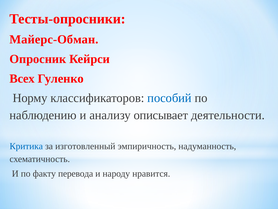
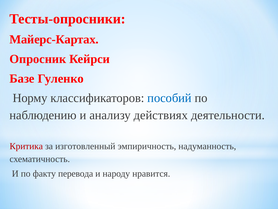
Майерс-Обман: Майерс-Обман -> Майерс-Картах (54, 39)
Всех: Всех -> Базе (22, 78)
описывает: описывает -> действиях (161, 115)
Критика colour: blue -> red (26, 146)
